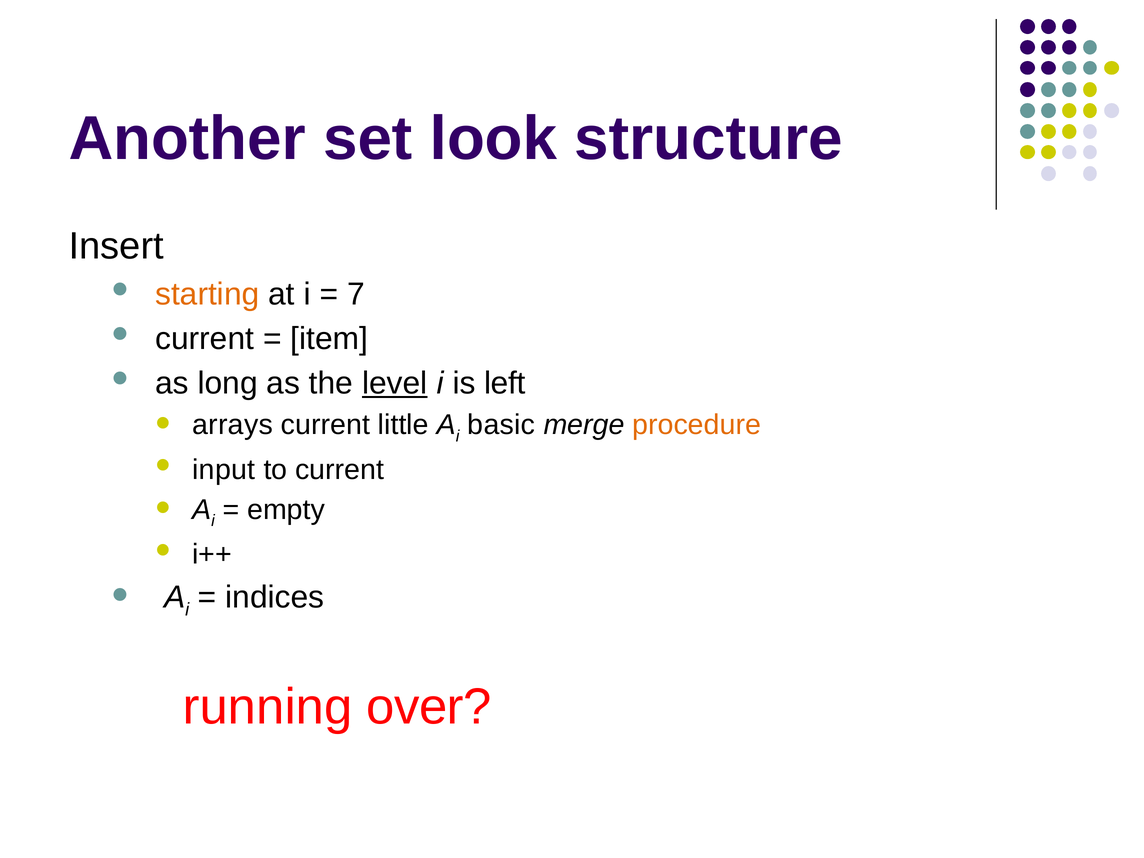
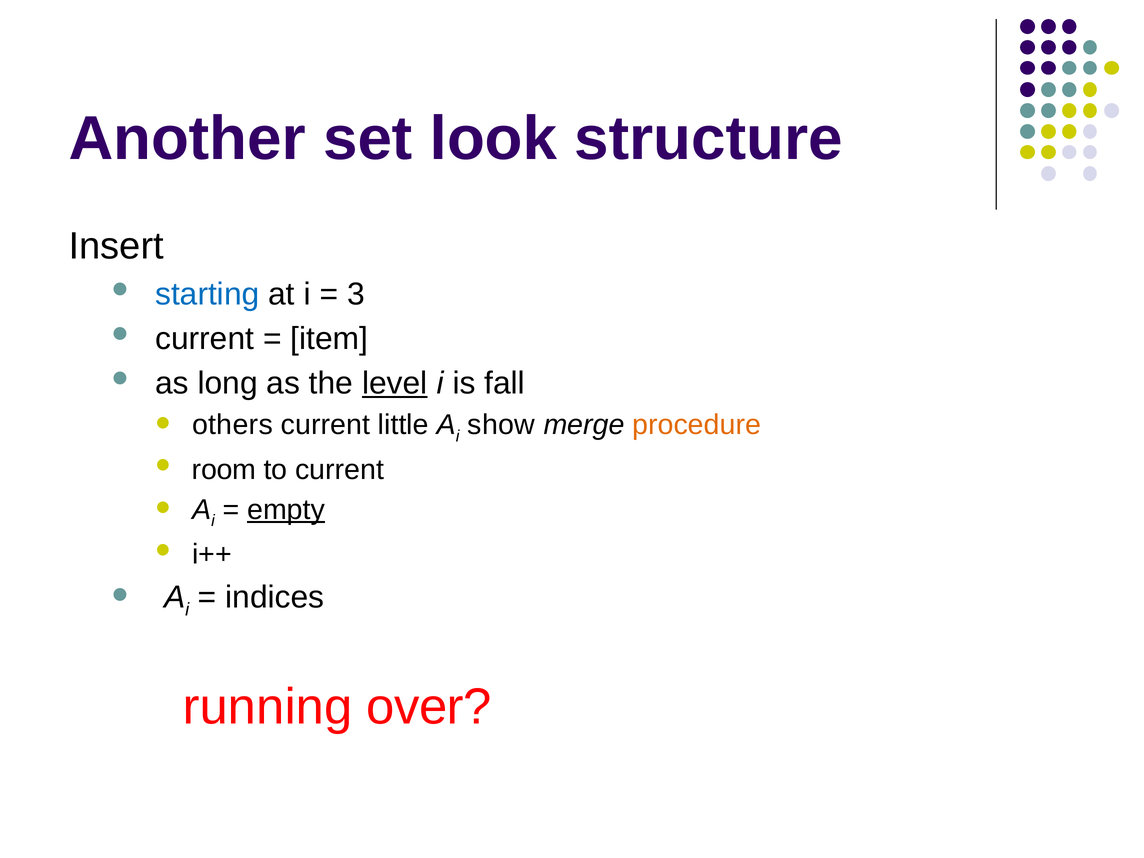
starting colour: orange -> blue (207, 294)
7: 7 -> 3 (356, 294)
left: left -> fall (505, 383)
arrays: arrays -> others (233, 425)
basic: basic -> show (501, 425)
input: input -> room (224, 470)
empty underline: none -> present (286, 510)
